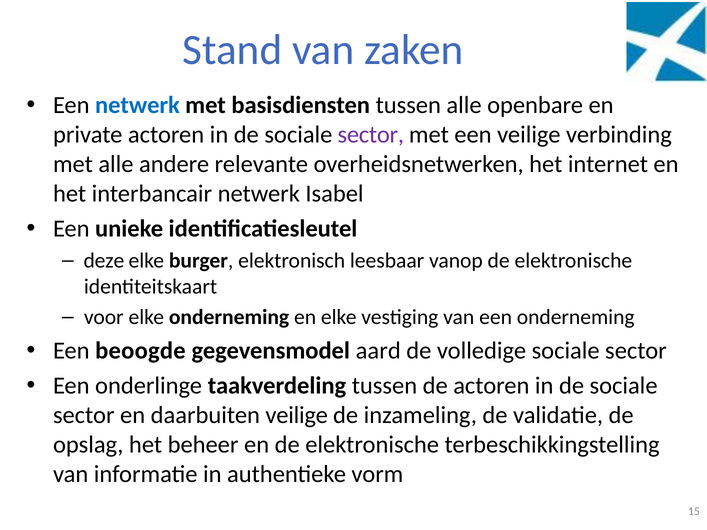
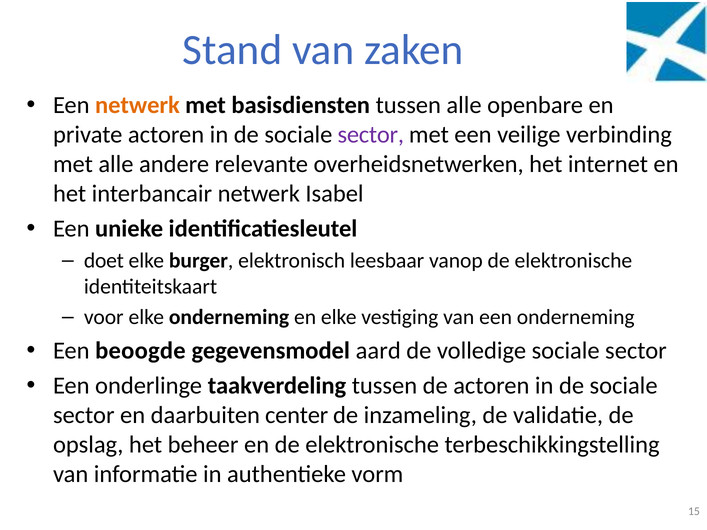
netwerk colour: blue -> orange (137, 105)
deze: deze -> doet (104, 261)
daarbuiten veilige: veilige -> center (297, 415)
